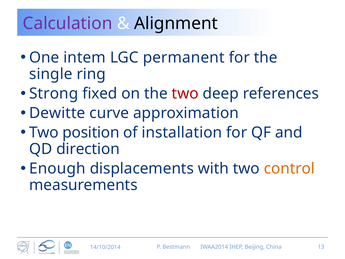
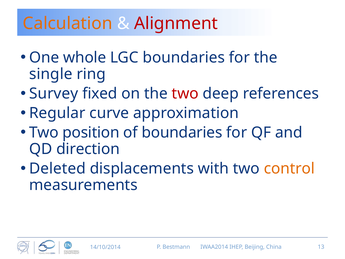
Calculation colour: purple -> orange (68, 24)
Alignment colour: black -> red (176, 24)
intem: intem -> whole (85, 57)
LGC permanent: permanent -> boundaries (184, 57)
Strong: Strong -> Survey (54, 93)
Dewitte: Dewitte -> Regular (57, 113)
of installation: installation -> boundaries (182, 132)
Enough: Enough -> Deleted (57, 168)
